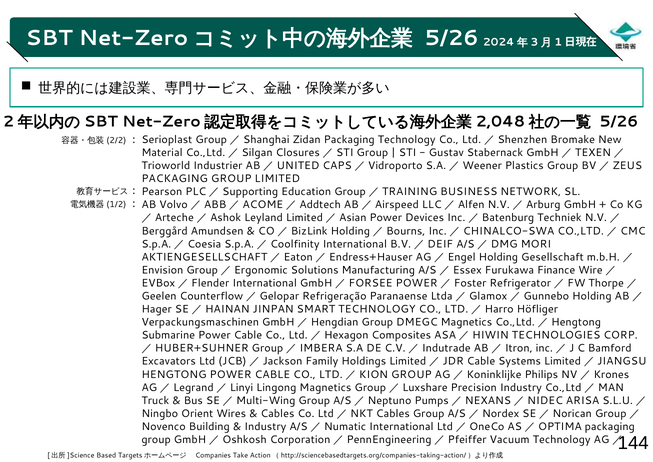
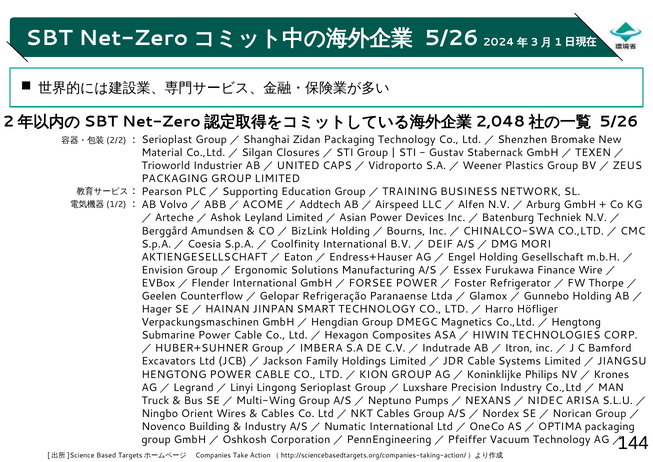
Lingong Magnetics: Magnetics -> Serioplast (325, 387)
